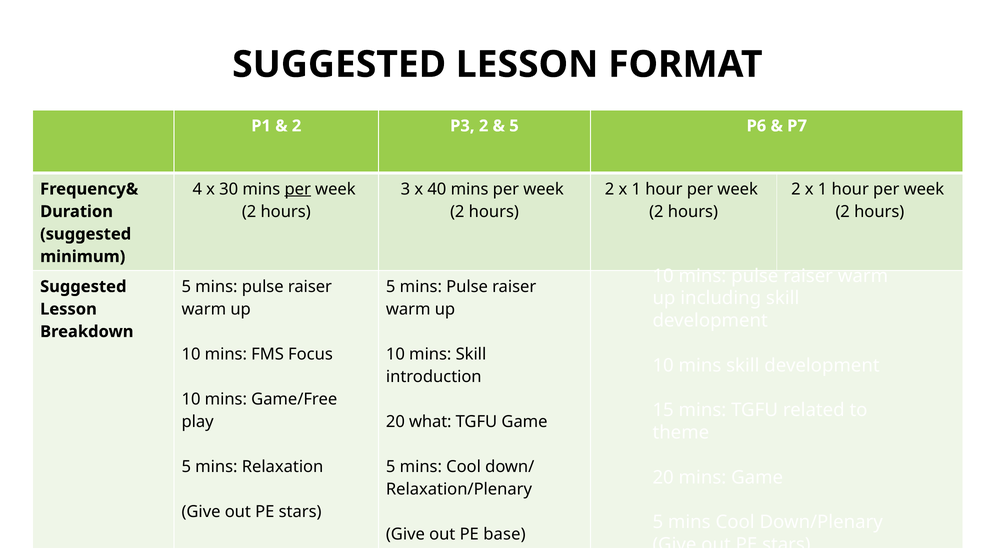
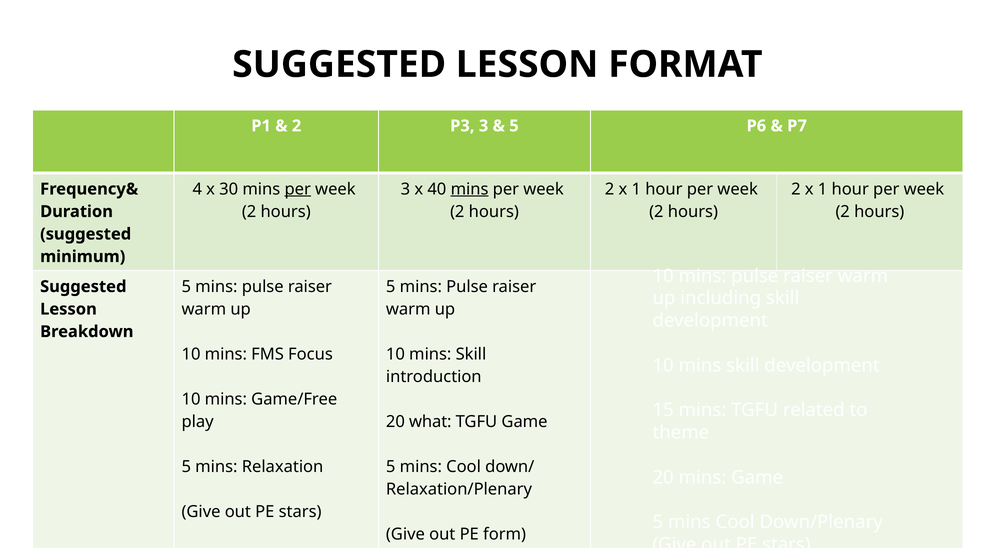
P3 2: 2 -> 3 (484, 126)
mins underline: none -> present (470, 189)
base: base -> form (505, 534)
